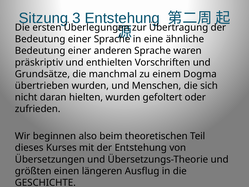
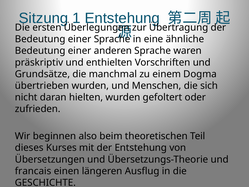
3: 3 -> 1 (76, 18)
größten: größten -> francais (33, 171)
